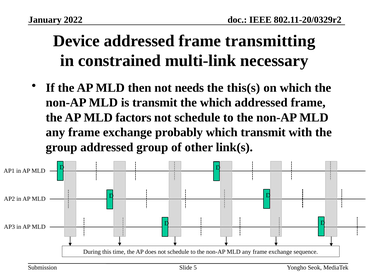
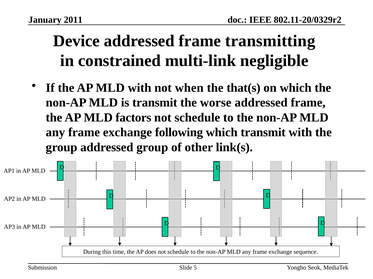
2022: 2022 -> 2011 (73, 20)
necessary: necessary -> negligible (274, 61)
MLD then: then -> with (140, 88)
needs: needs -> when (189, 88)
this(s: this(s -> that(s (244, 88)
the which: which -> worse (216, 103)
probably: probably -> following (179, 133)
